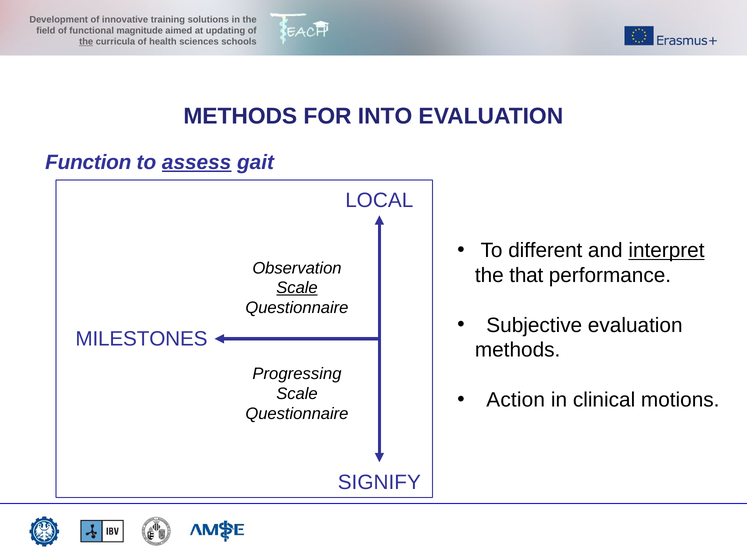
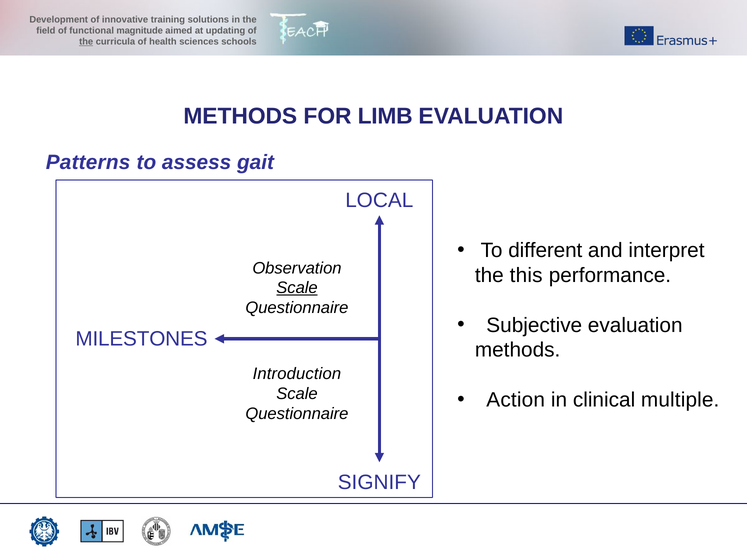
INTO: INTO -> LIMB (385, 116)
Function: Function -> Patterns (88, 162)
assess underline: present -> none (197, 162)
interpret underline: present -> none (666, 251)
that: that -> this (526, 276)
Progressing: Progressing -> Introduction (297, 374)
motions: motions -> multiple (680, 400)
